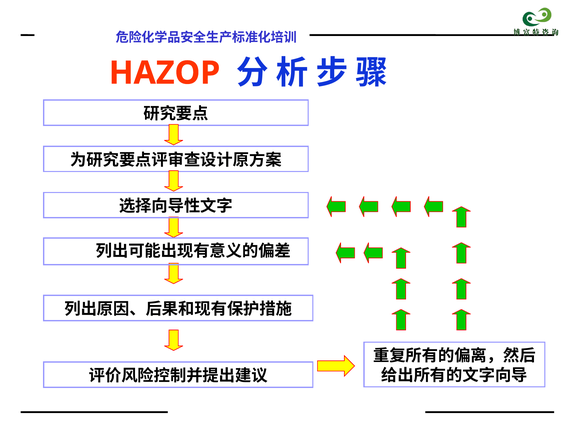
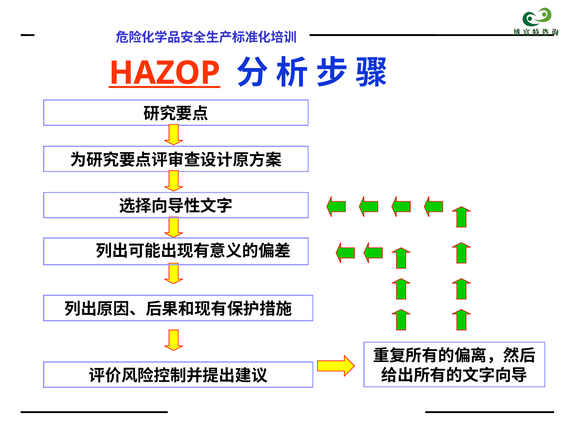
HAZOP underline: none -> present (165, 73)
